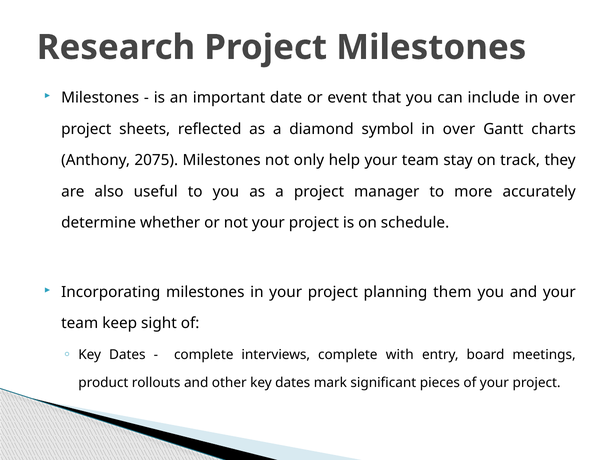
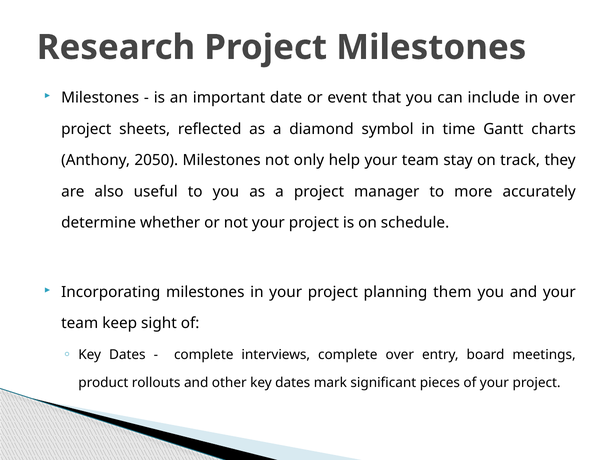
symbol in over: over -> time (459, 129)
2075: 2075 -> 2050 (156, 160)
complete with: with -> over (400, 355)
